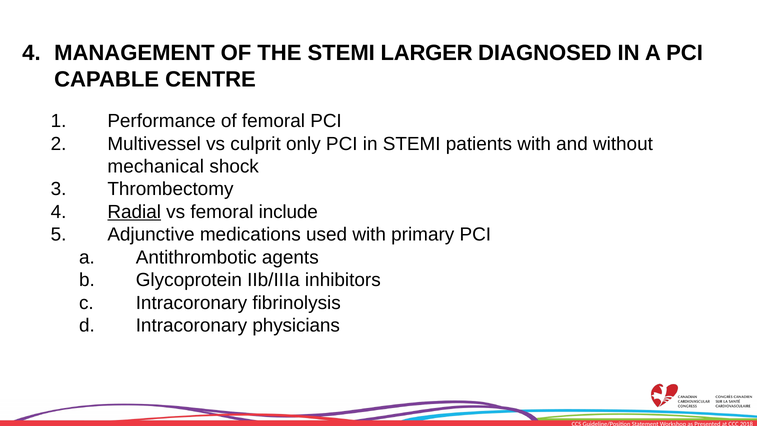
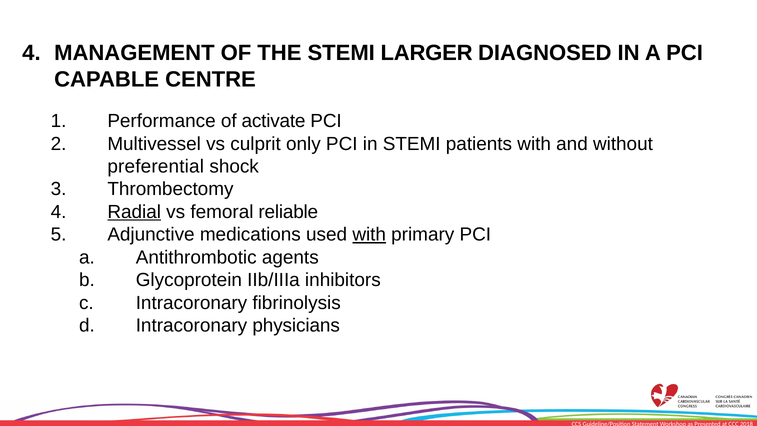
of femoral: femoral -> activate (274, 121)
mechanical: mechanical -> preferential (156, 166)
include: include -> reliable (288, 212)
with underline: none -> present (369, 235)
